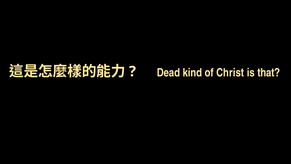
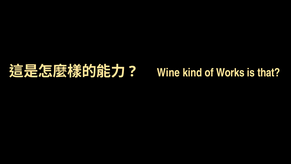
Dead: Dead -> Wine (168, 73)
Christ: Christ -> Works (230, 73)
